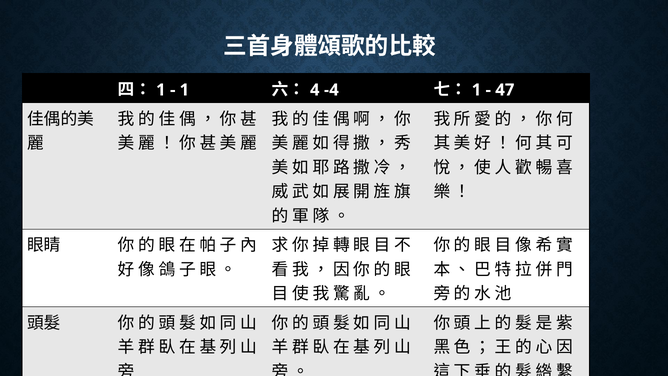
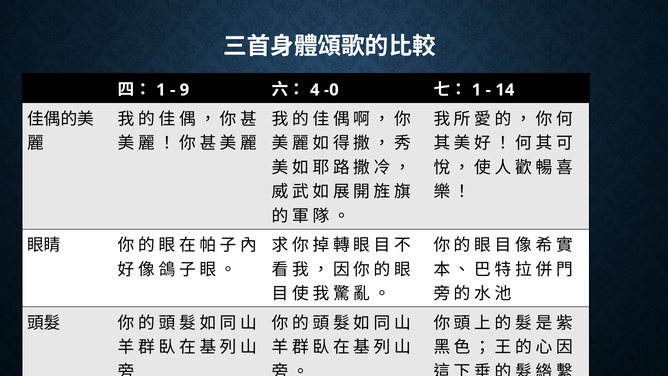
1: 1 -> 9 (184, 90)
-4: -4 -> -0 (331, 90)
47: 47 -> 14 (505, 90)
